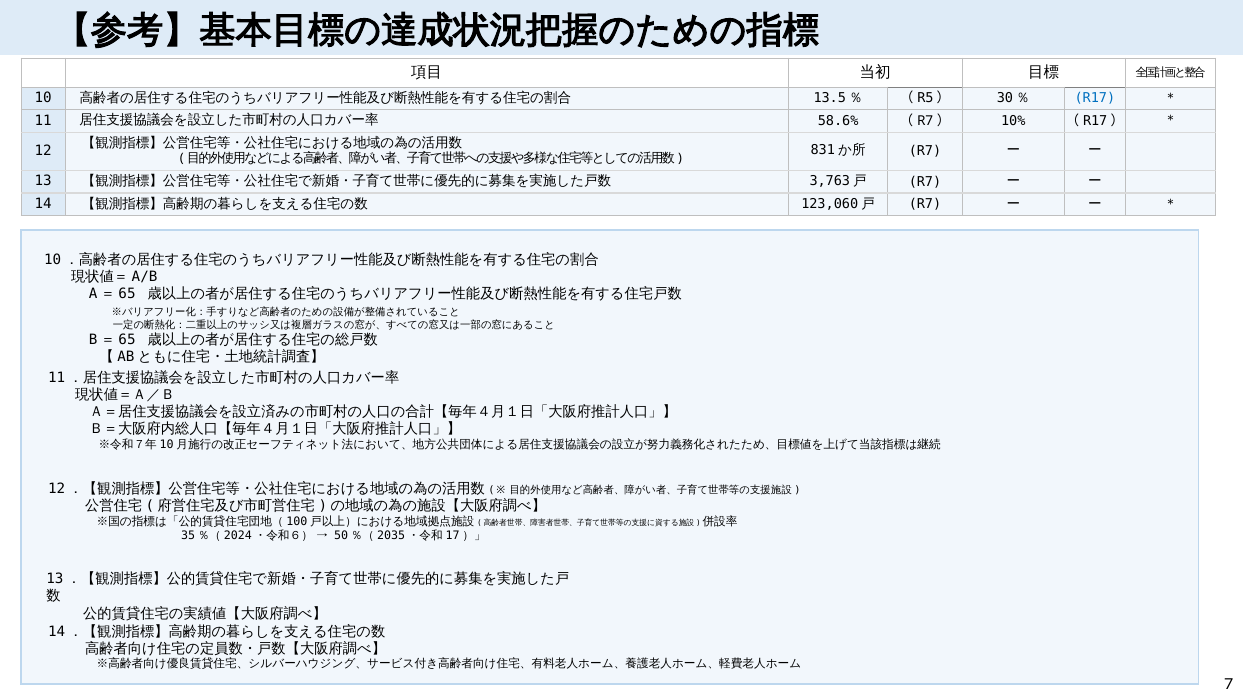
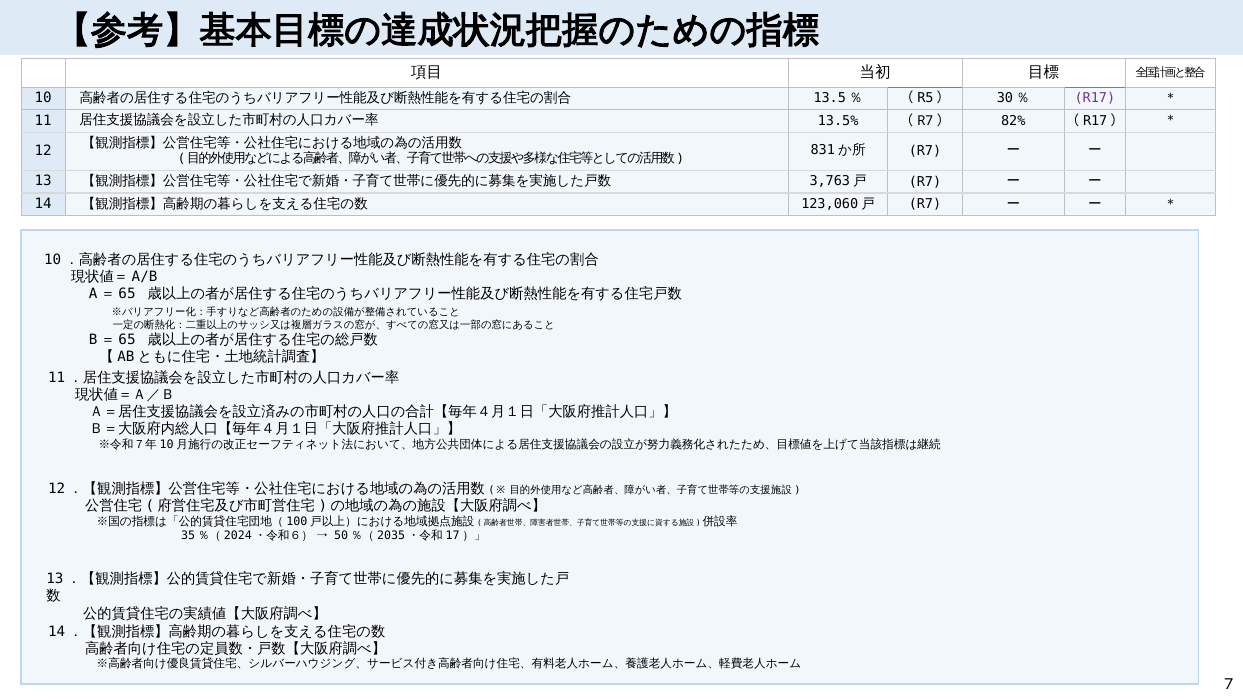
R17 colour: blue -> purple (1095, 98)
58.6%: 58.6% -> 13.5% (838, 121)
10%: 10% -> 82% (1013, 121)
